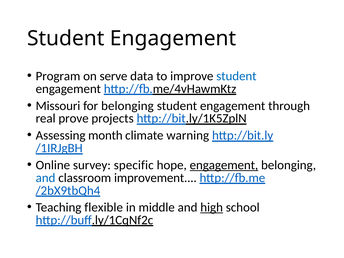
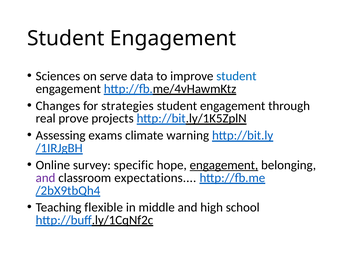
Program: Program -> Sciences (58, 76)
Missouri: Missouri -> Changes (58, 106)
for belonging: belonging -> strategies (127, 106)
month: month -> exams (105, 135)
and colour: blue -> purple (46, 178)
improvement: improvement -> expectations (155, 178)
high underline: present -> none (212, 207)
